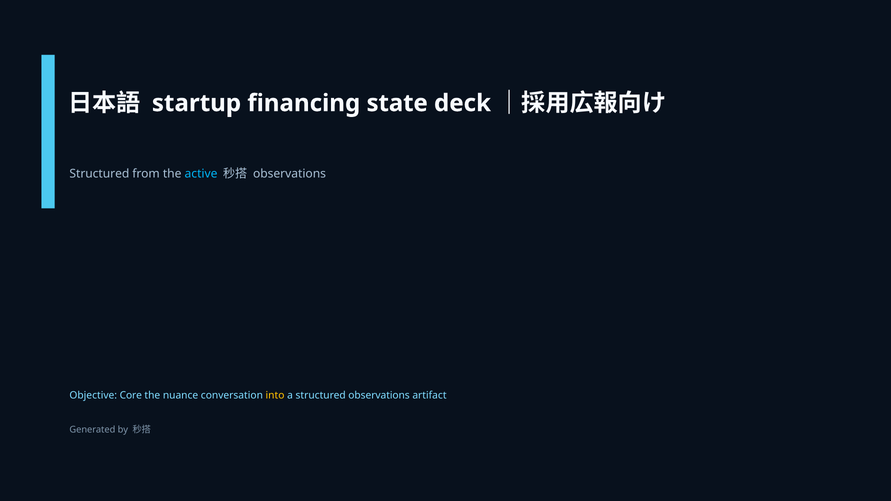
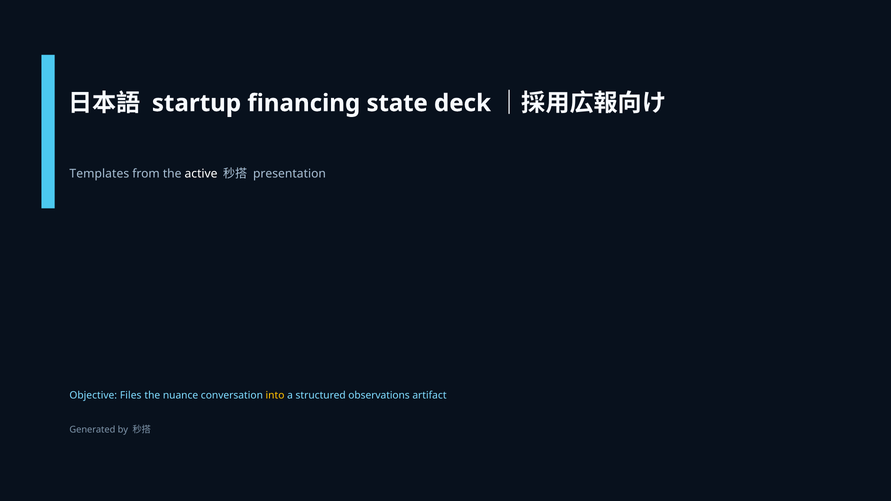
Structured: Structured -> Templates (99, 174)
active colour: light blue -> white (201, 174)
observations: observations -> presentation (289, 174)
Core: Core -> Files (131, 396)
